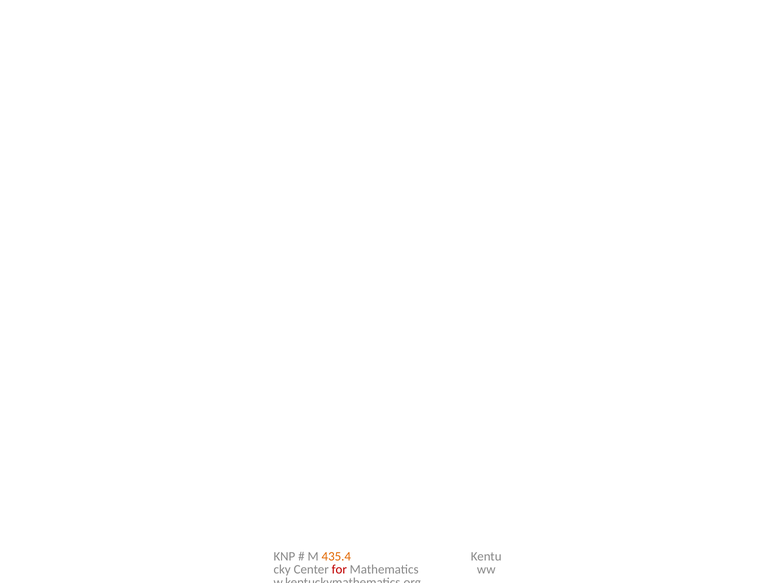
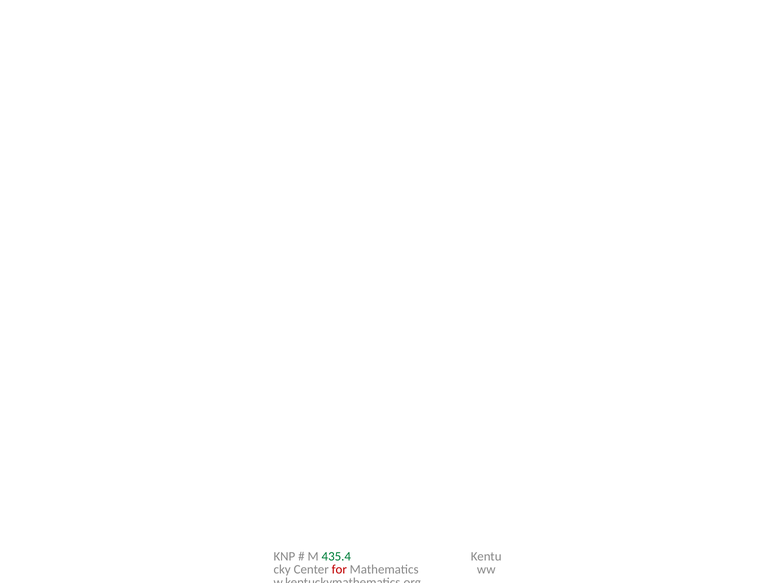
435.4 colour: orange -> green (336, 557)
